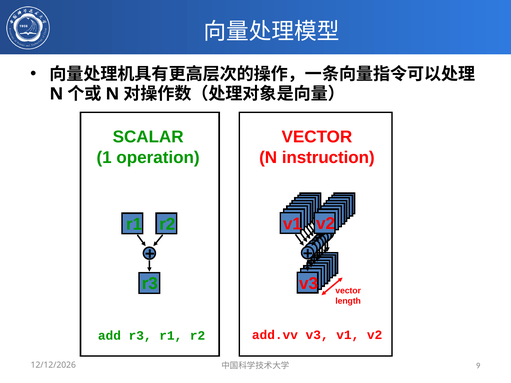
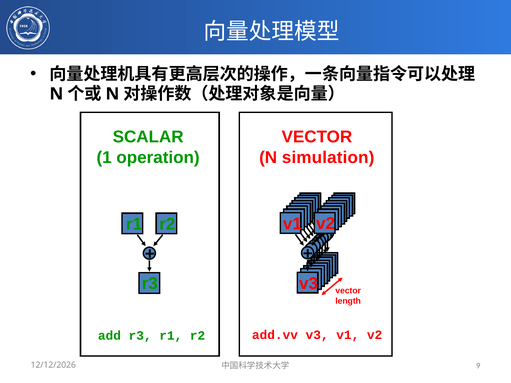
instruction: instruction -> simulation (328, 158)
